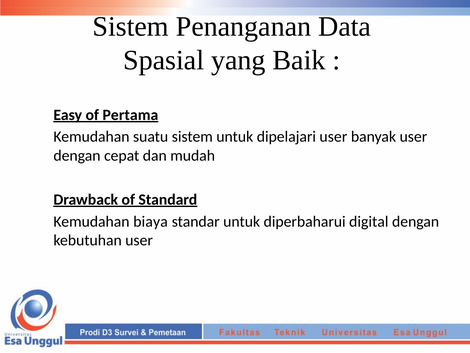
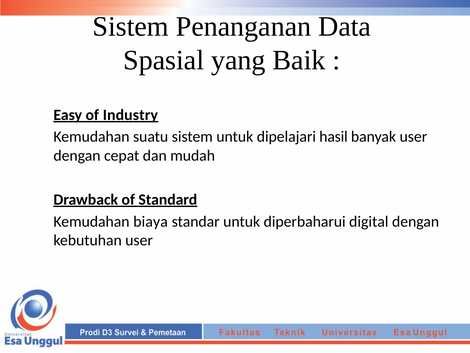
Pertama: Pertama -> Industry (130, 115)
dipelajari user: user -> hasil (334, 137)
